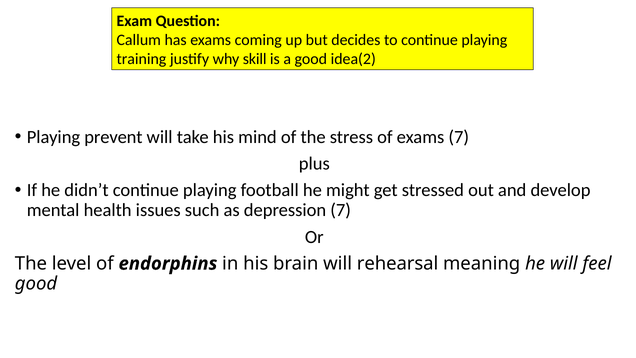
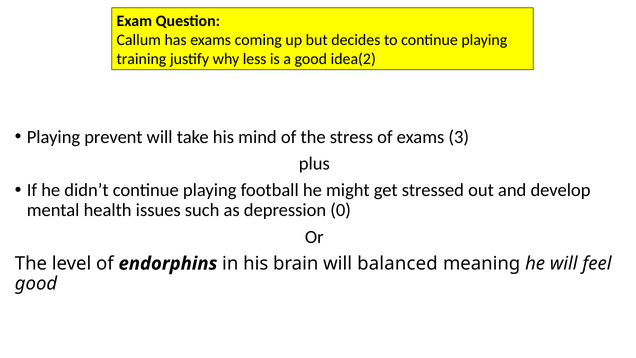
skill: skill -> less (255, 59)
exams 7: 7 -> 3 (459, 137)
depression 7: 7 -> 0 (341, 210)
rehearsal: rehearsal -> balanced (397, 263)
